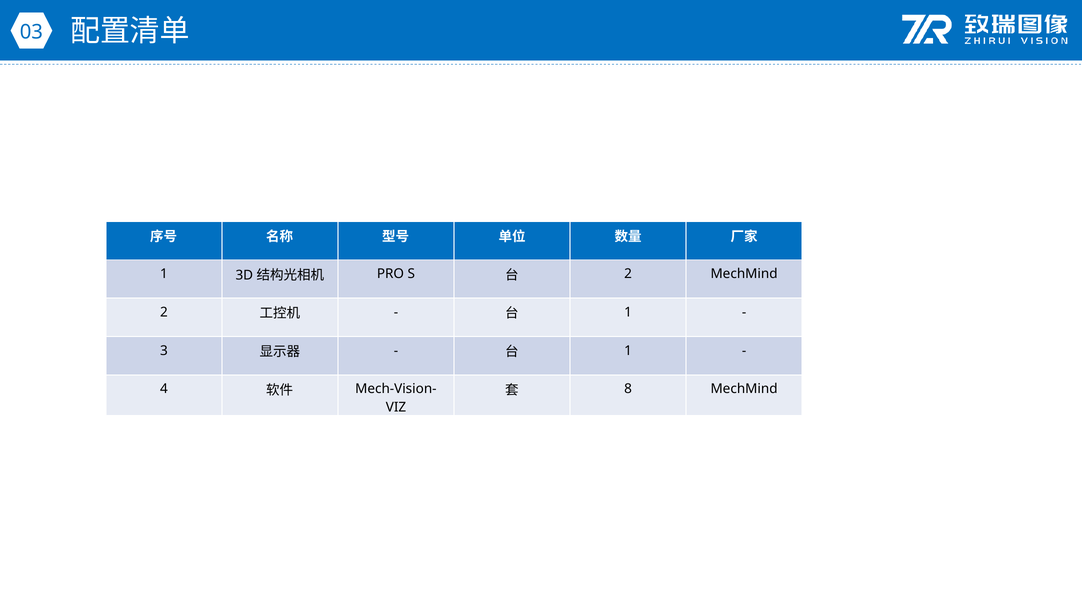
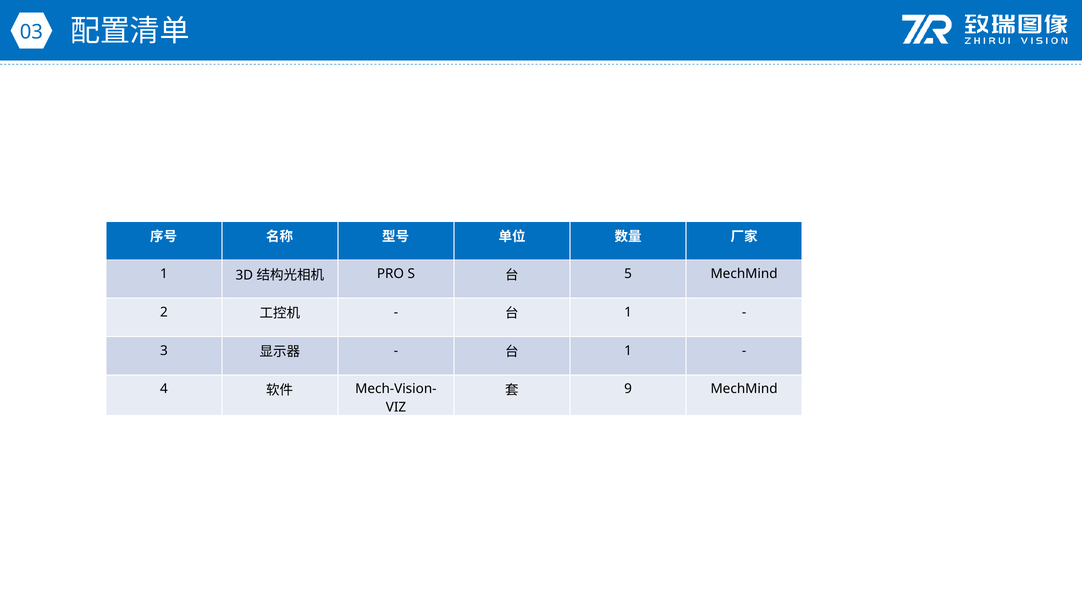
2: 2 -> 5 (628, 274)
8: 8 -> 9 (628, 389)
